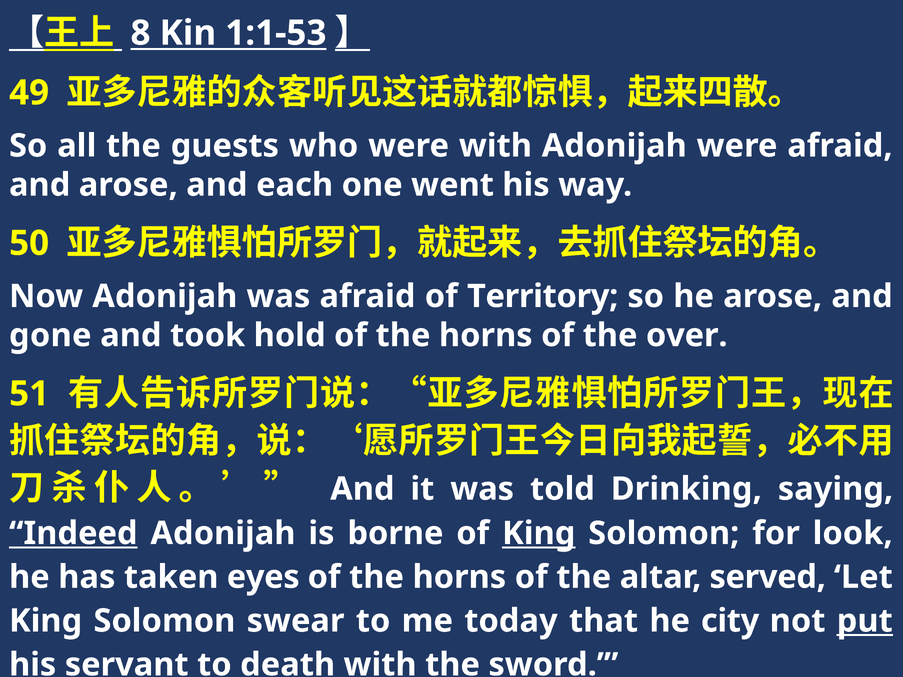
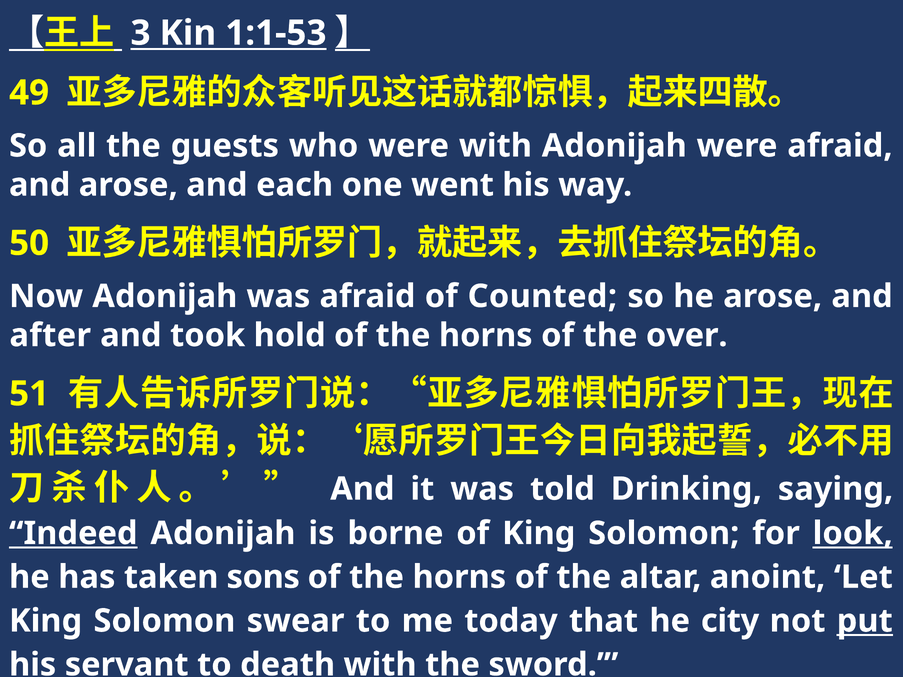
8: 8 -> 3 (141, 33)
Territory: Territory -> Counted (542, 296)
gone: gone -> after (50, 336)
King underline: present -> none (539, 533)
look underline: none -> present (853, 533)
eyes: eyes -> sons (263, 577)
served: served -> anoint (768, 577)
